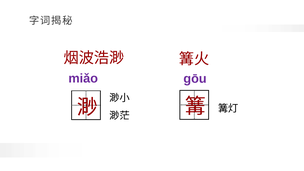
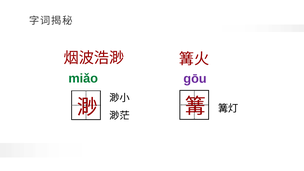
miǎo colour: purple -> green (83, 78)
